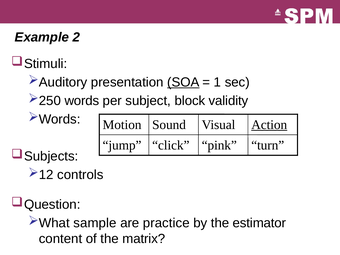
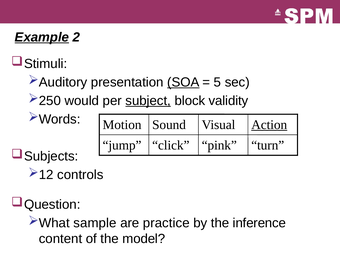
Example underline: none -> present (42, 37)
1: 1 -> 5 (217, 82)
words: words -> would (82, 101)
subject underline: none -> present (148, 101)
estimator: estimator -> inference (259, 223)
matrix: matrix -> model (144, 239)
